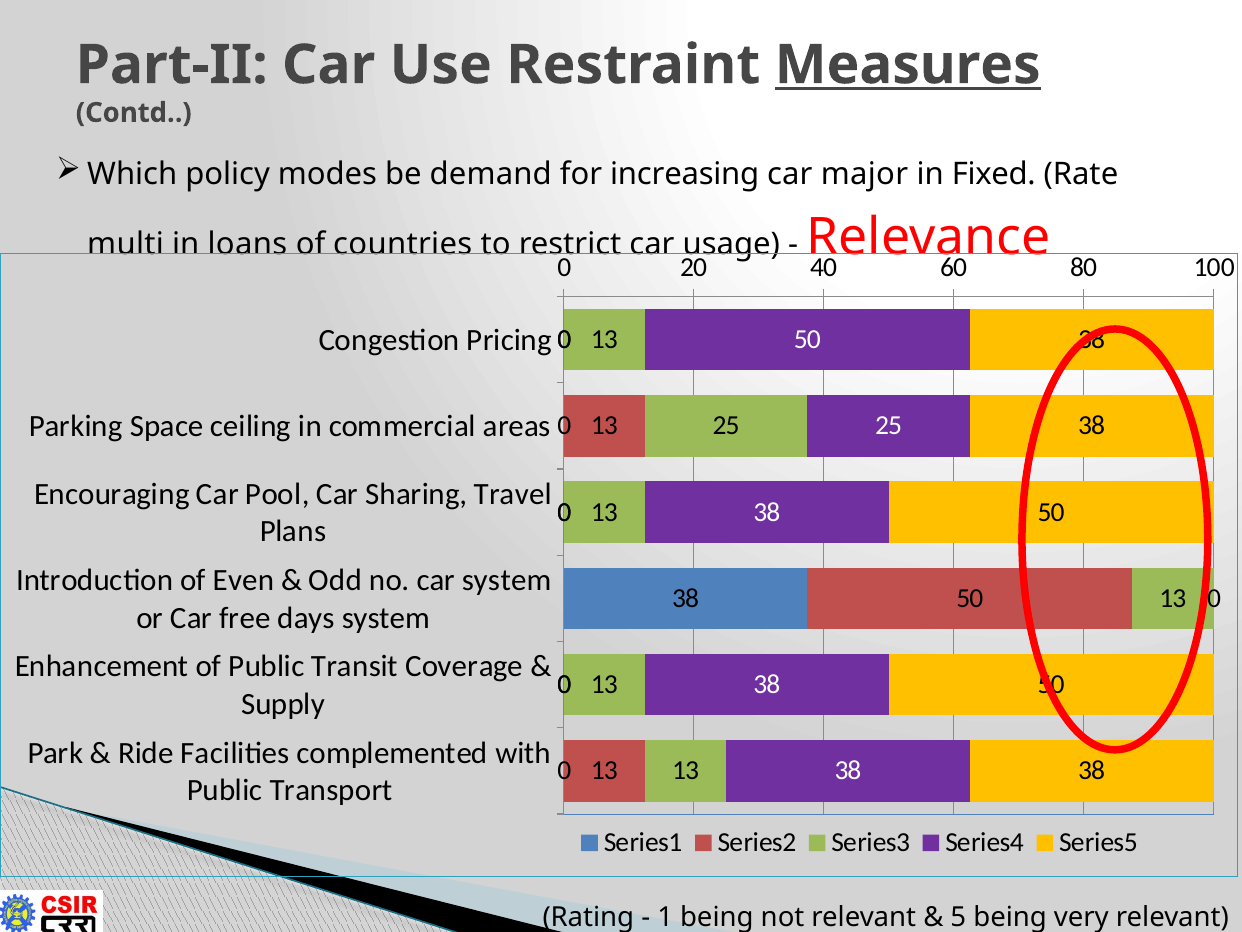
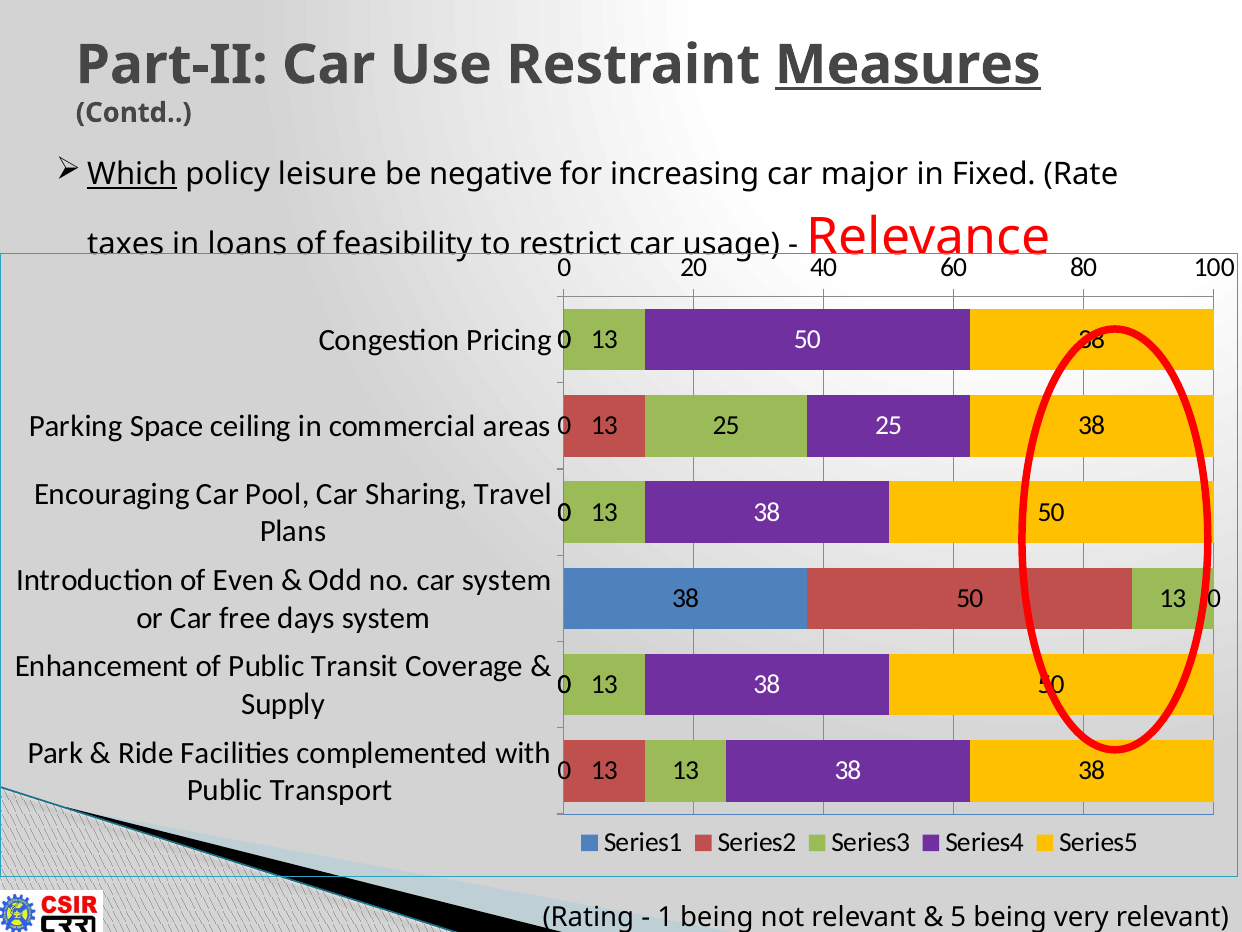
Which underline: none -> present (132, 174)
modes: modes -> leisure (327, 174)
demand: demand -> negative (491, 174)
multi: multi -> taxes (126, 245)
countries: countries -> feasibility (403, 245)
